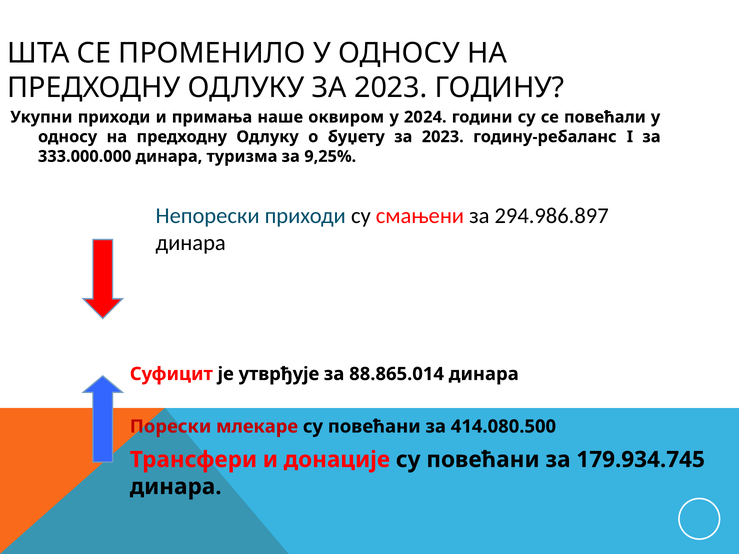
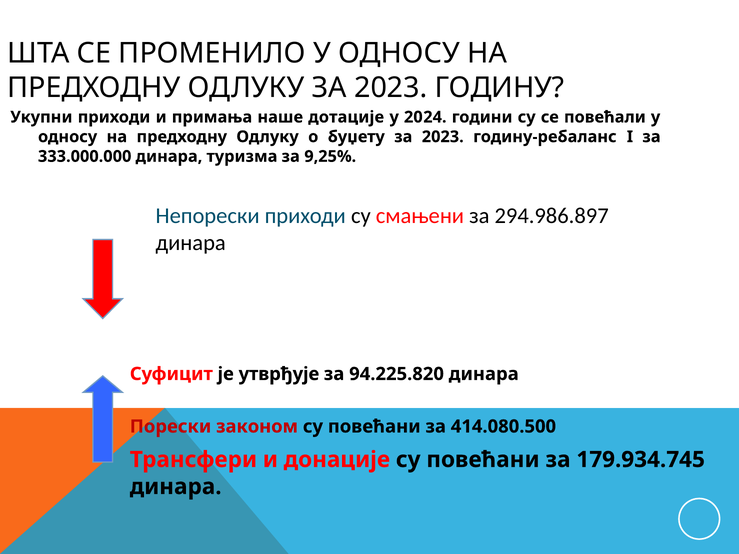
оквиром: оквиром -> дотације (346, 117)
88.865.014: 88.865.014 -> 94.225.820 (397, 374)
млекаре: млекаре -> законом (257, 427)
